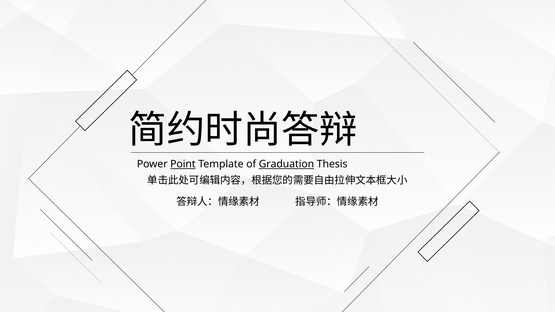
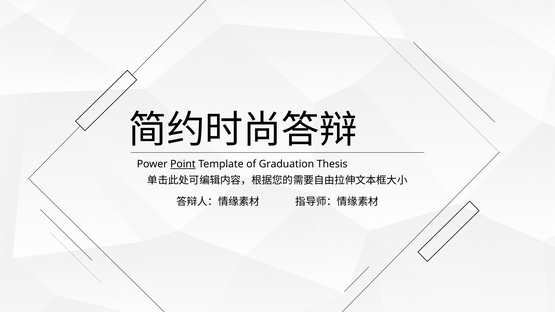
Graduation underline: present -> none (286, 164)
